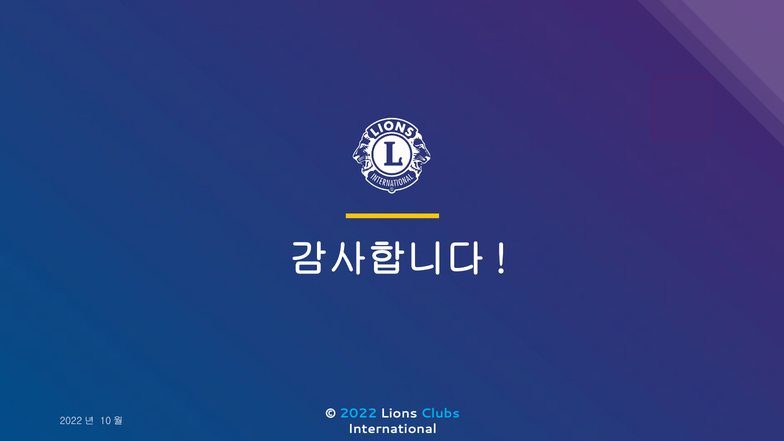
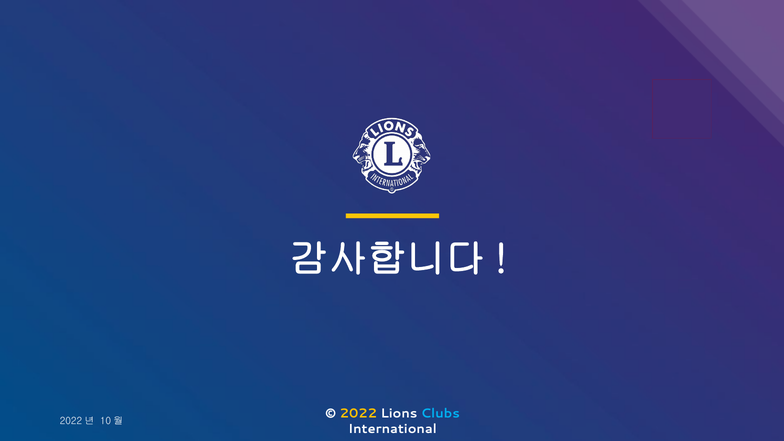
2022 colour: light blue -> yellow (358, 413)
